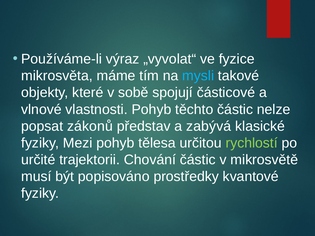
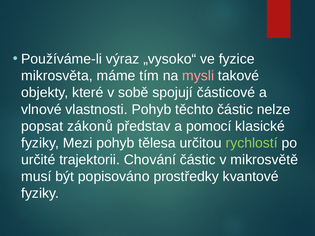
„vyvolat“: „vyvolat“ -> „vysoko“ (170, 59)
mysli colour: light blue -> pink (198, 76)
zabývá: zabývá -> pomocí (209, 126)
